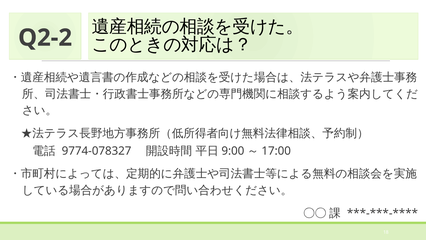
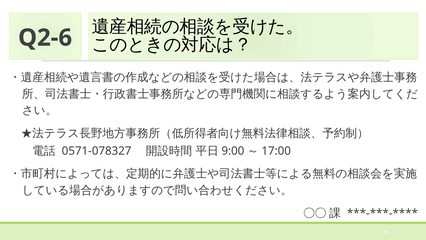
Q2-2: Q2-2 -> Q2-6 (45, 38)
9774-078327: 9774-078327 -> 0571-078327 (97, 151)
